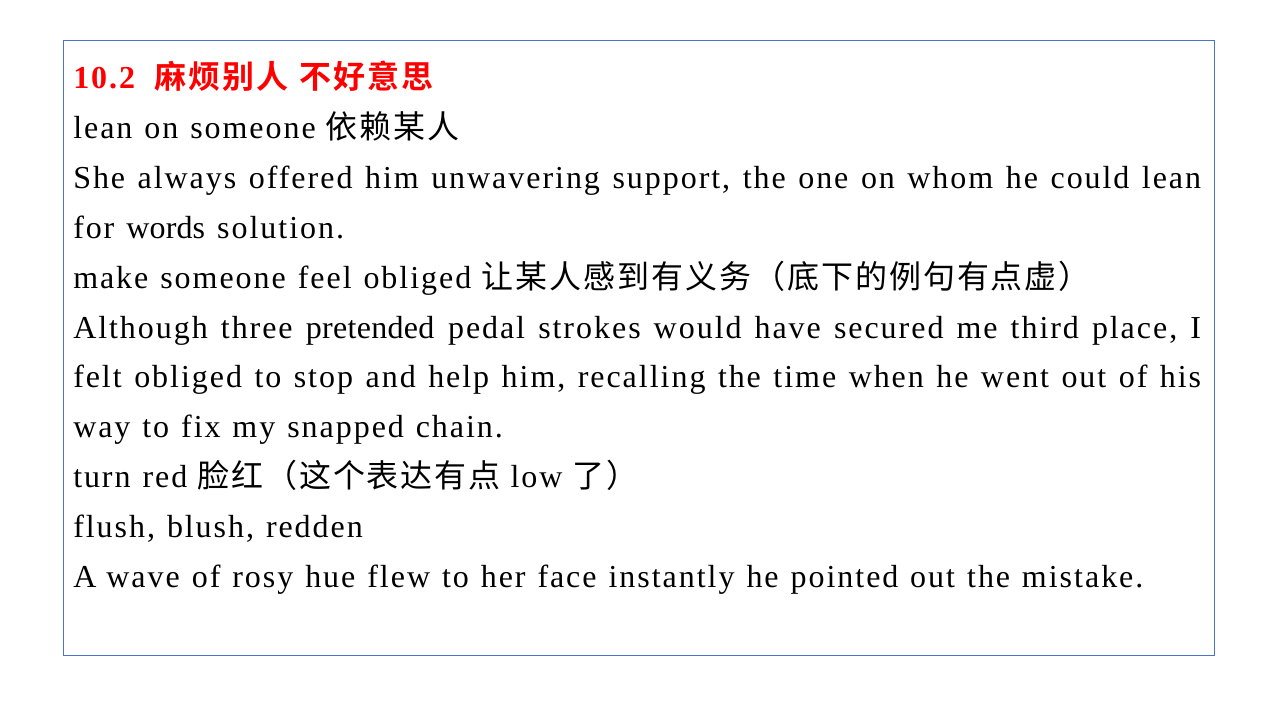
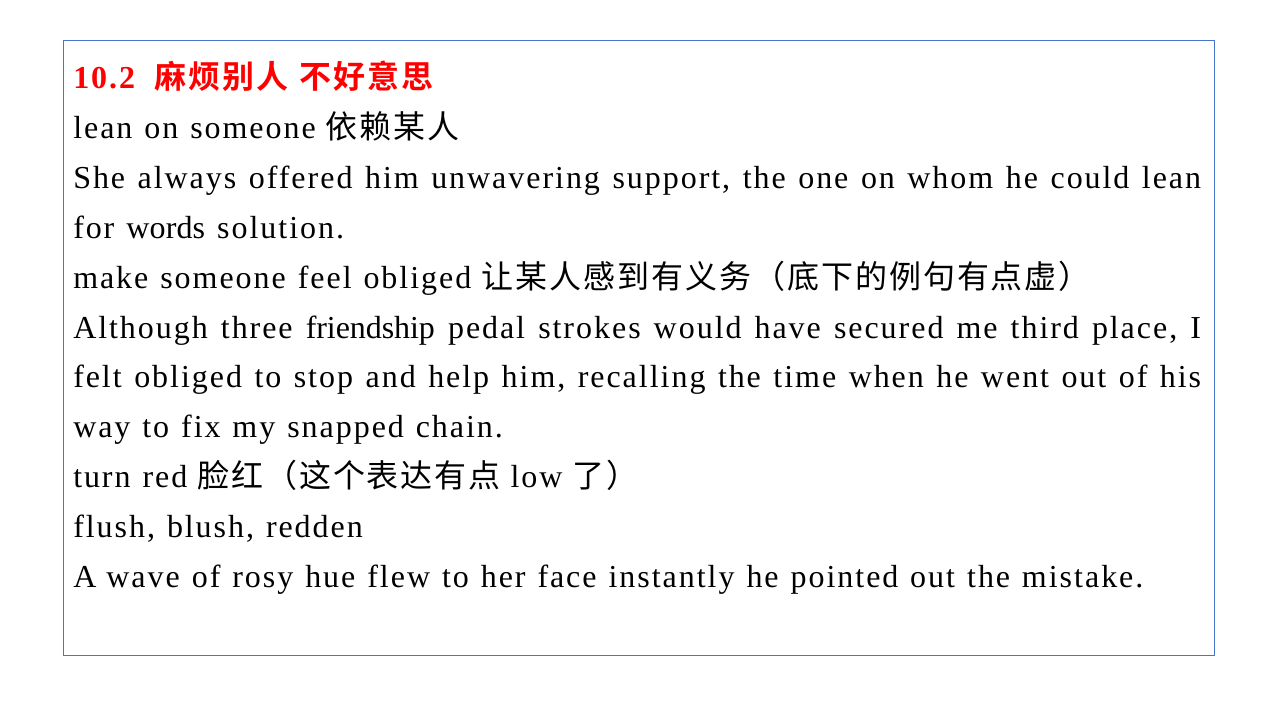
pretended: pretended -> friendship (370, 328)
